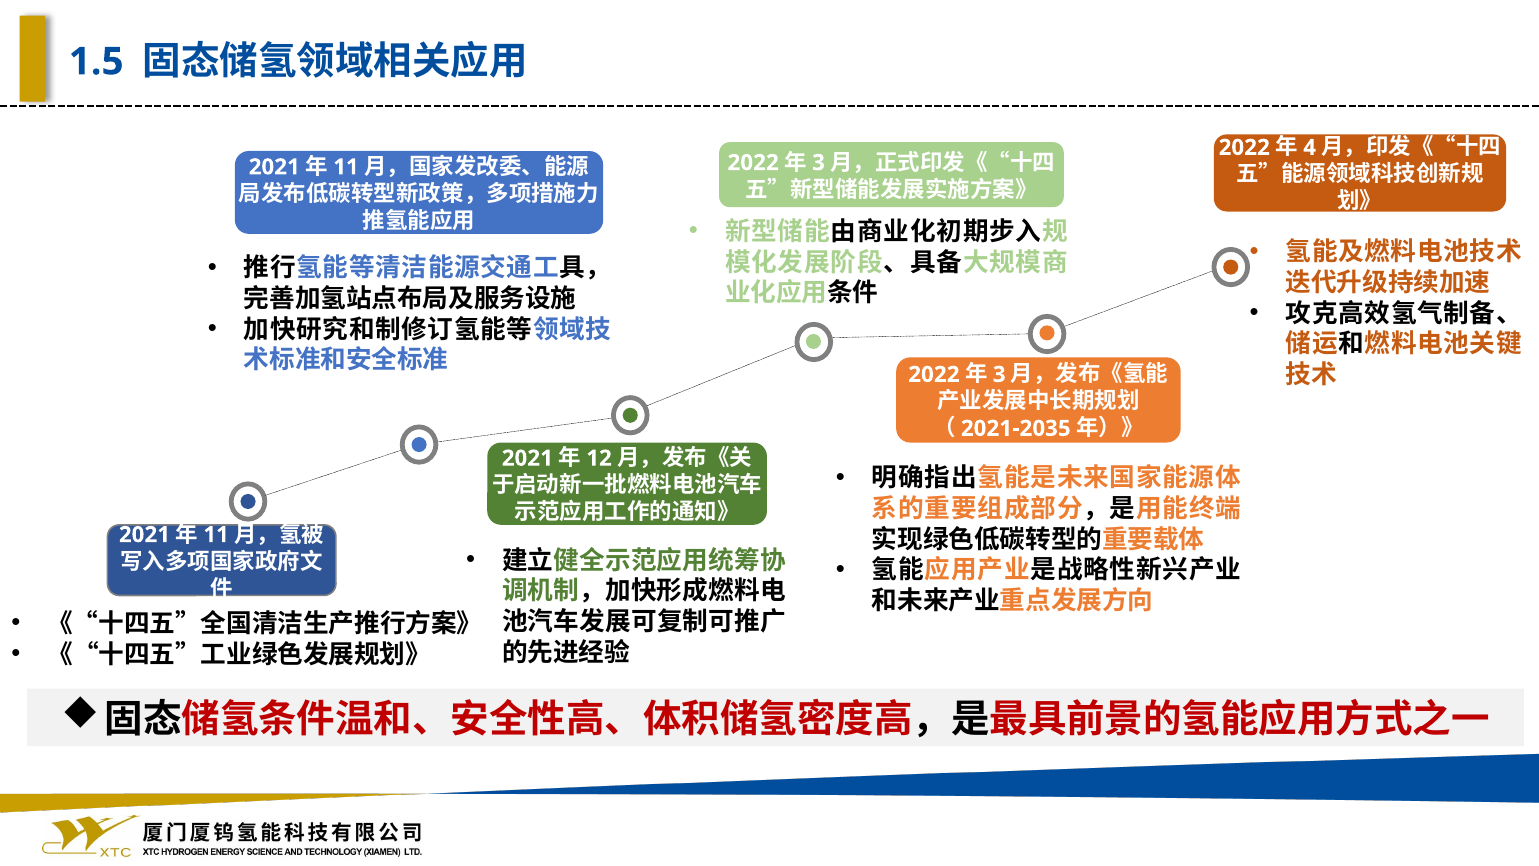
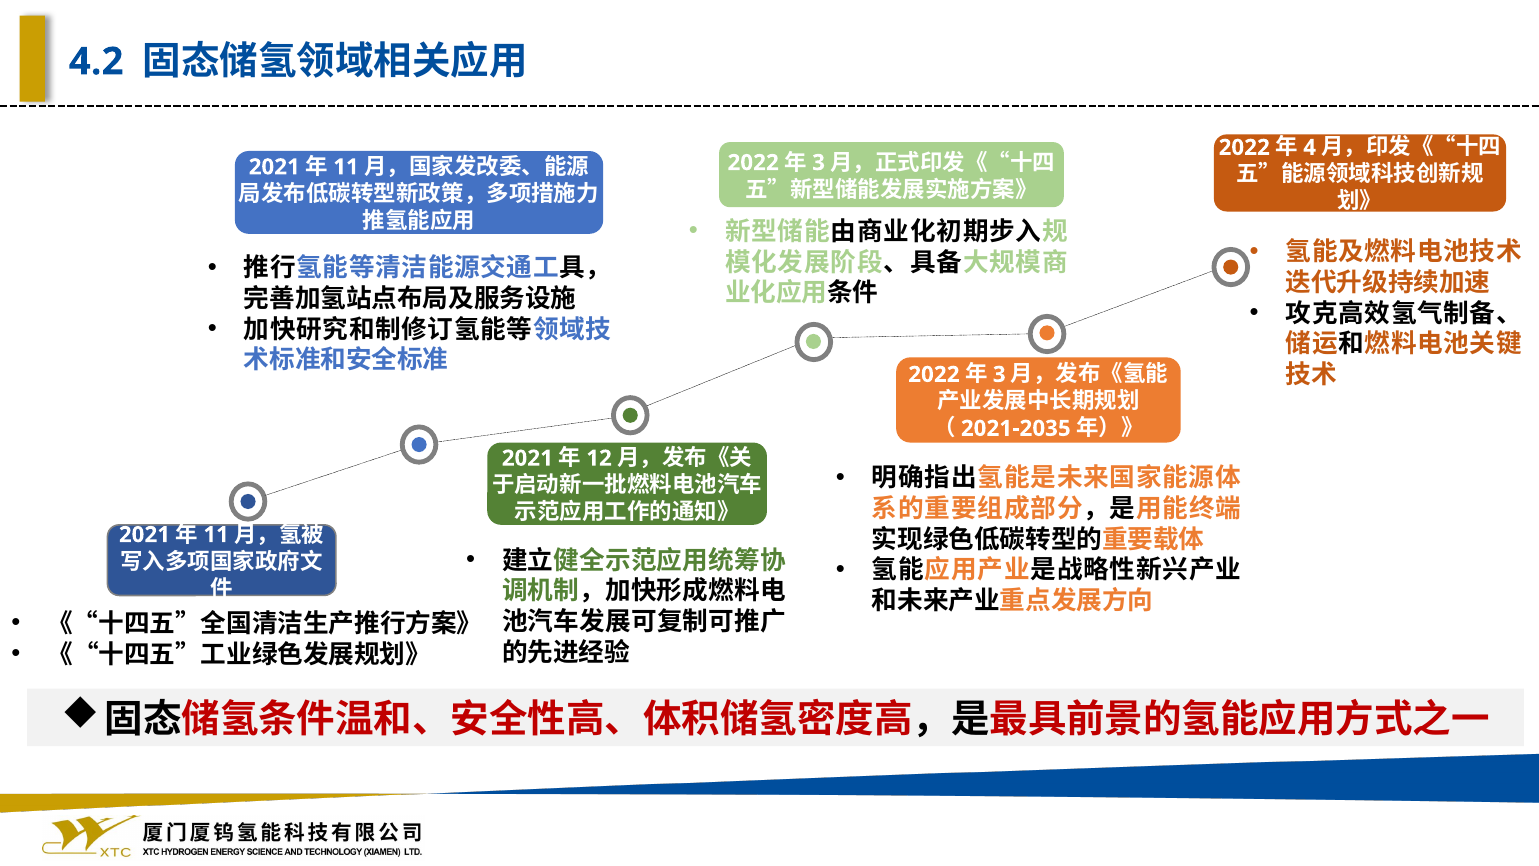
1.5: 1.5 -> 4.2 (96, 62)
